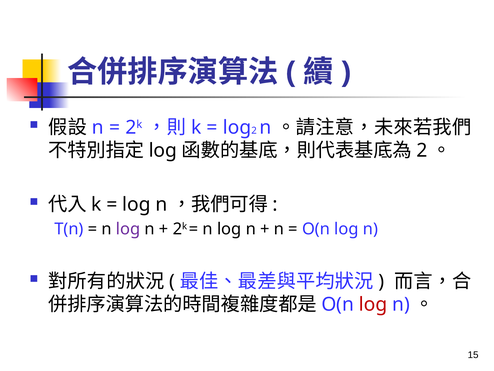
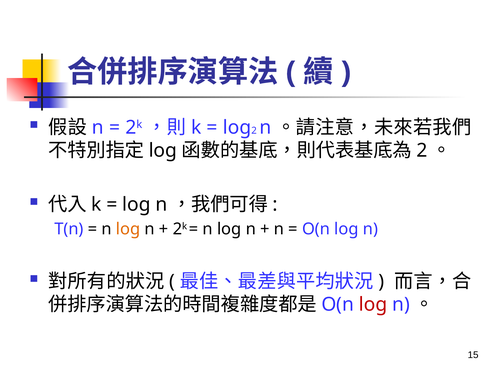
log colour: purple -> orange (128, 229)
